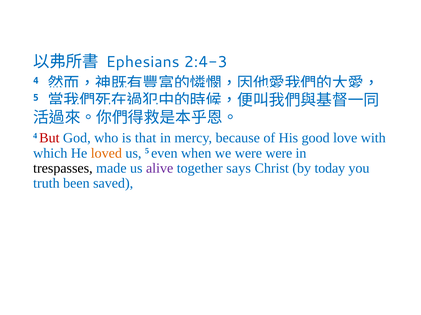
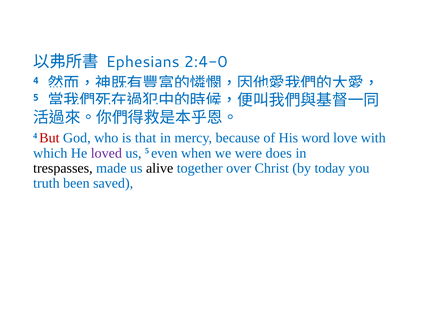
2:4-3: 2:4-3 -> 2:4-0 (206, 62)
good: good -> word (316, 138)
loved colour: orange -> purple (106, 153)
were were: were -> does (279, 153)
alive colour: purple -> black (160, 169)
says: says -> over (239, 169)
